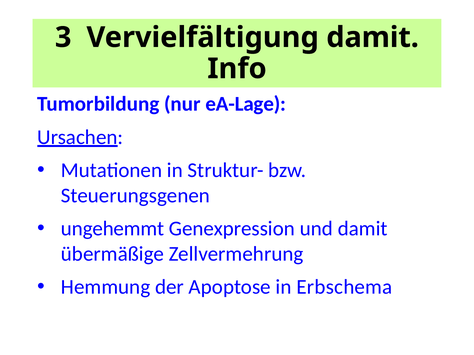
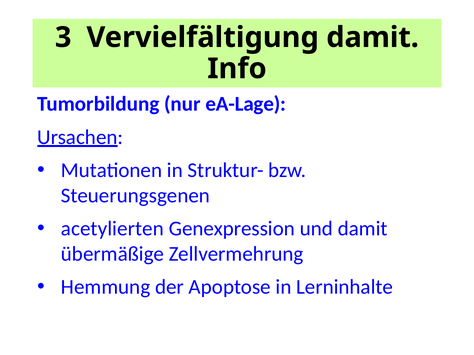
ungehemmt: ungehemmt -> acetylierten (112, 229)
Erbschema: Erbschema -> Lerninhalte (345, 287)
